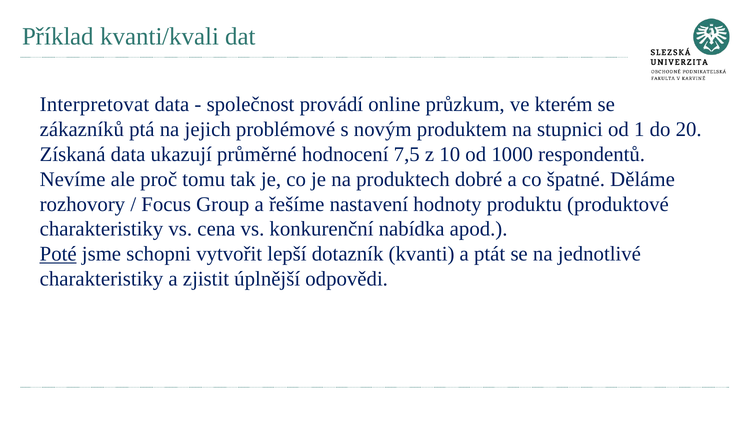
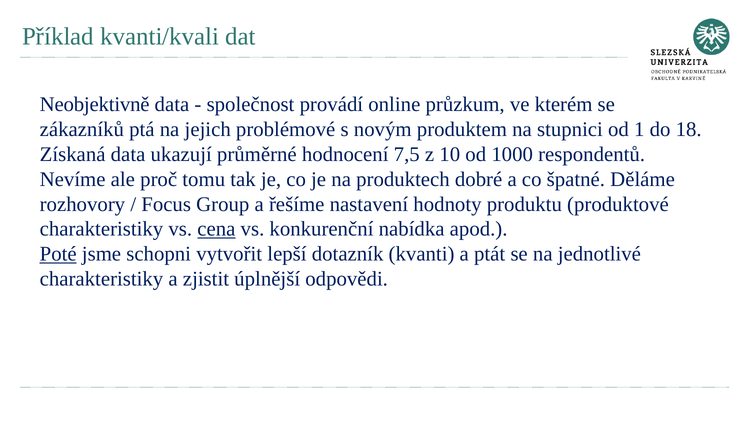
Interpretovat: Interpretovat -> Neobjektivně (95, 104)
20: 20 -> 18 (689, 129)
cena underline: none -> present (216, 229)
